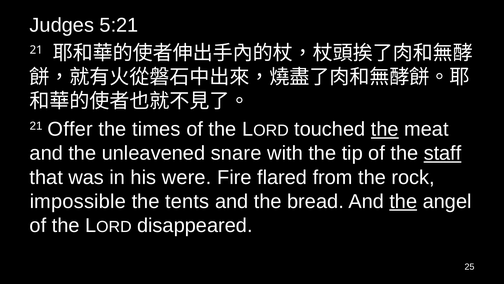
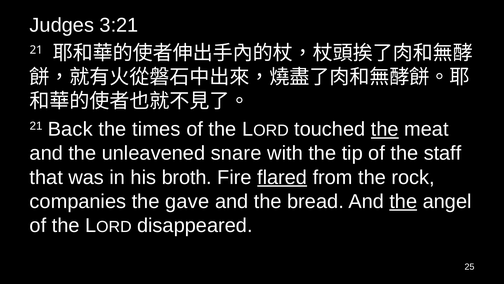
5:21: 5:21 -> 3:21 (119, 25)
Offer: Offer -> Back (70, 129)
staff underline: present -> none (443, 153)
were: were -> broth (187, 177)
flared underline: none -> present (282, 177)
impossible: impossible -> companies (78, 201)
tents: tents -> gave (187, 201)
